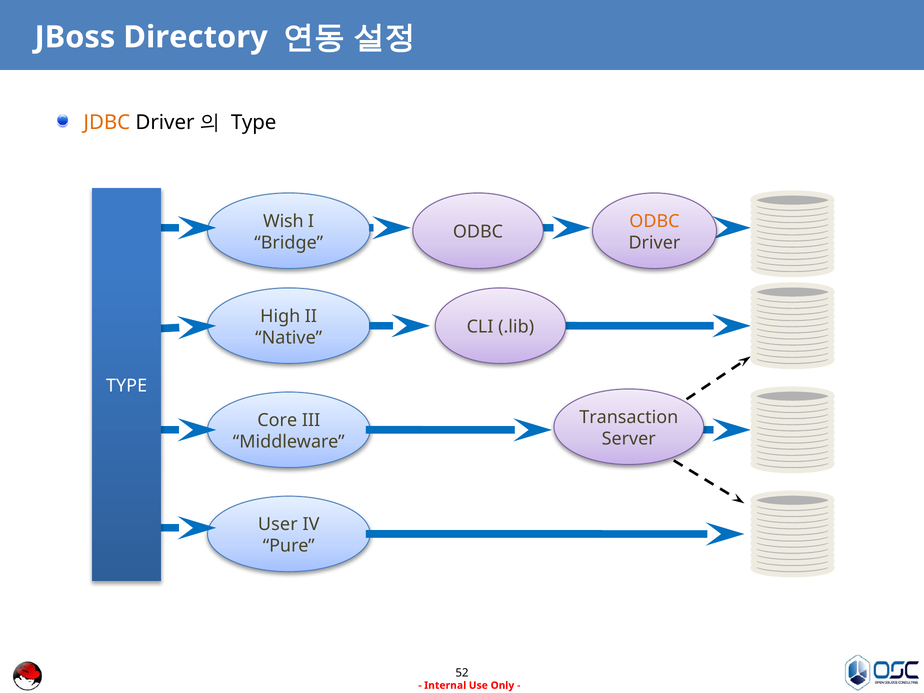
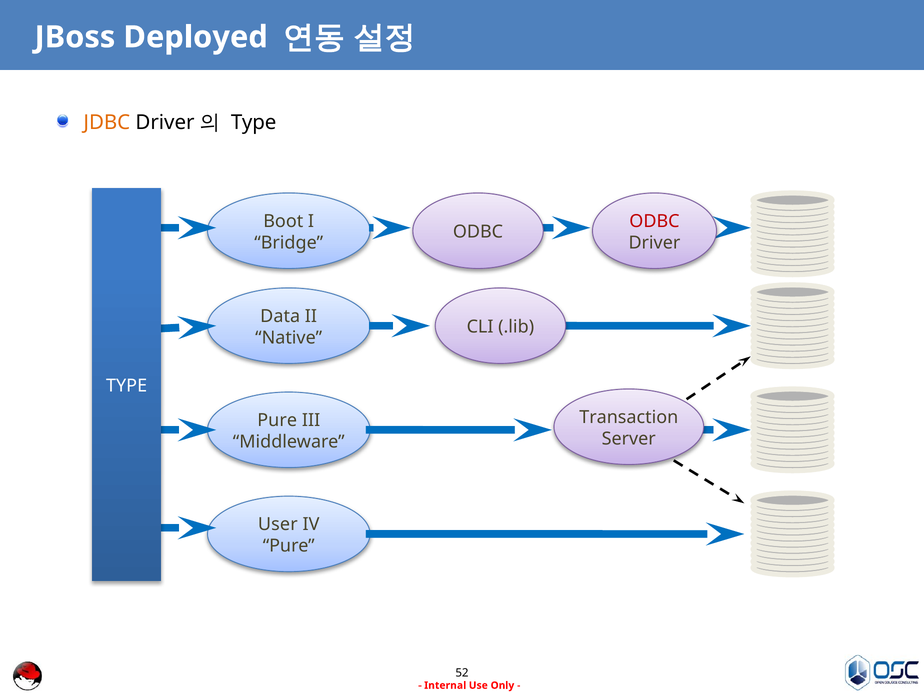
Directory: Directory -> Deployed (196, 37)
Wish: Wish -> Boot (283, 221)
ODBC colour: orange -> red (654, 221)
High: High -> Data (280, 316)
Core: Core -> Pure (277, 420)
